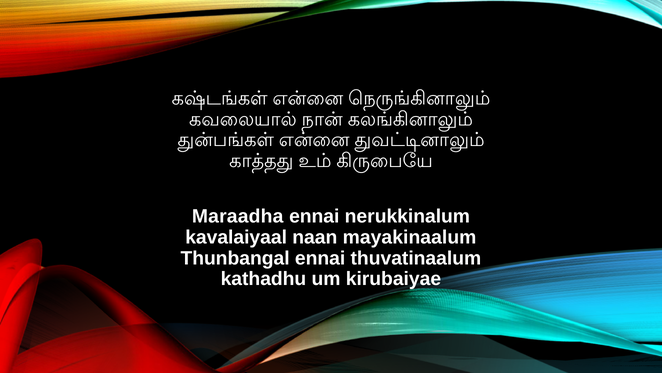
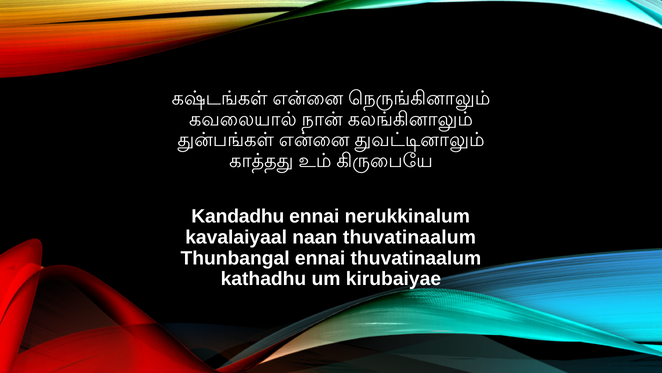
Maraadha: Maraadha -> Kandadhu (238, 216)
naan mayakinaalum: mayakinaalum -> thuvatinaalum (409, 237)
